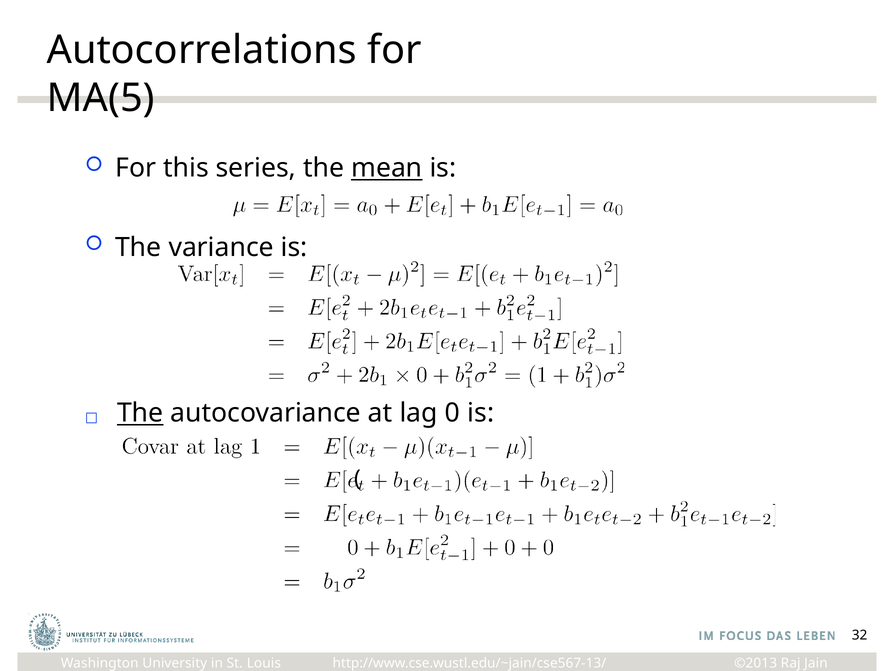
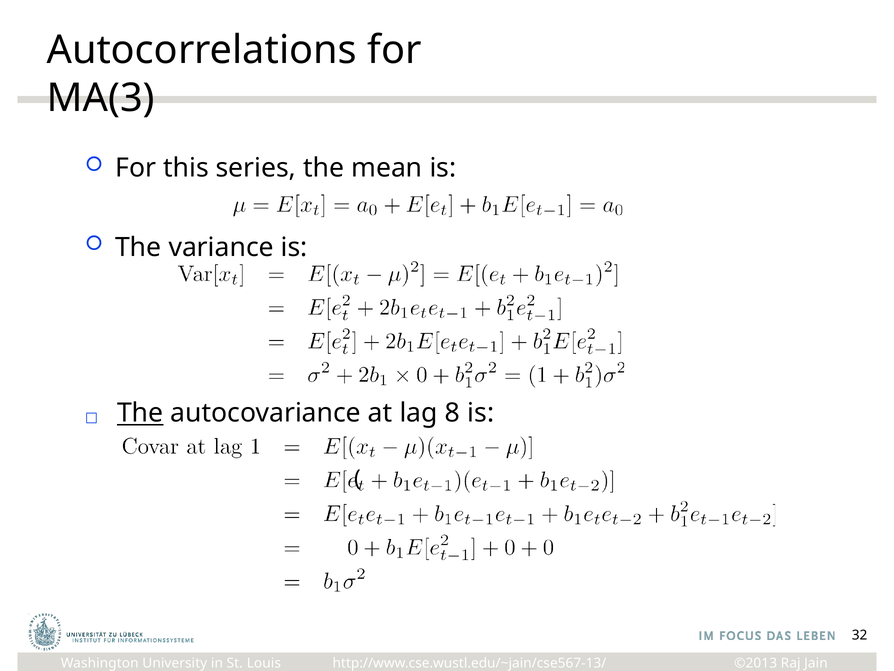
MA(5: MA(5 -> MA(3 (101, 98)
mean underline: present -> none (387, 168)
0: 0 -> 8 (452, 413)
